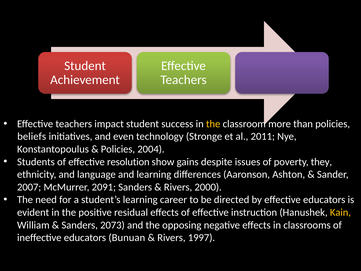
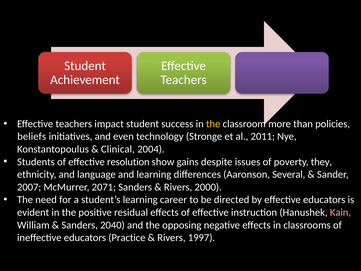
Policies: Policies -> Clinical (118, 149)
Ashton: Ashton -> Several (289, 174)
2091: 2091 -> 2071 (104, 187)
Kain colour: yellow -> pink (340, 212)
2073: 2073 -> 2040 (112, 225)
Bunuan: Bunuan -> Practice (127, 237)
